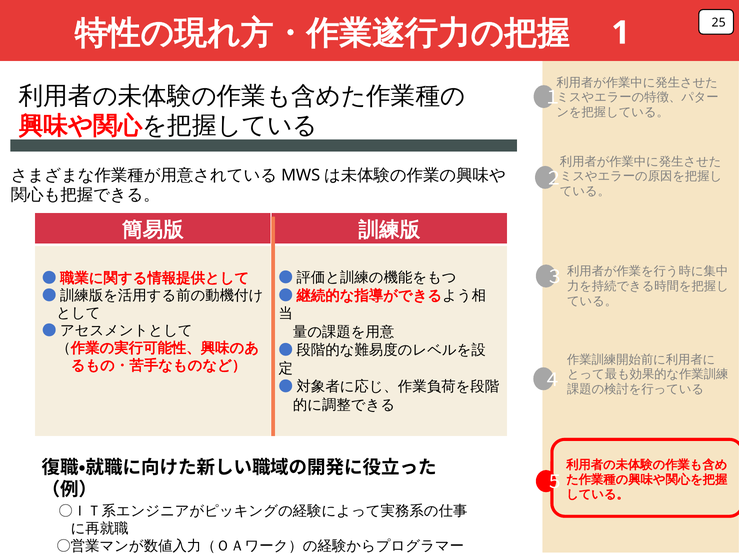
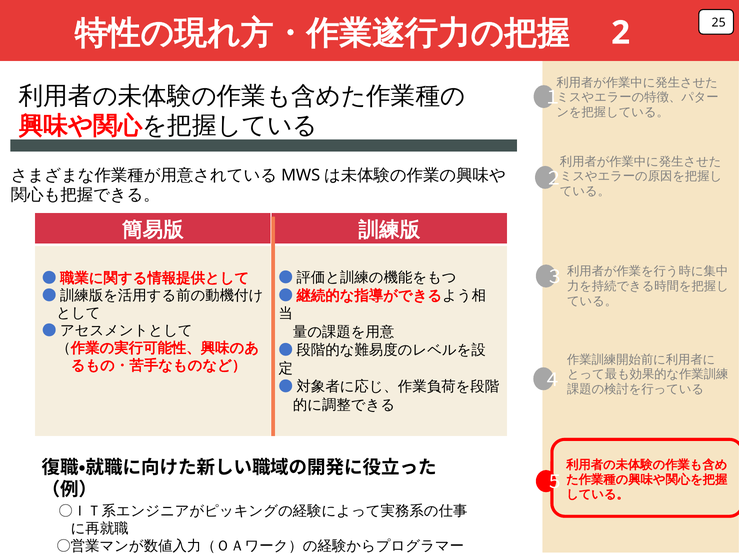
1: 1 -> 2 (621, 33)
